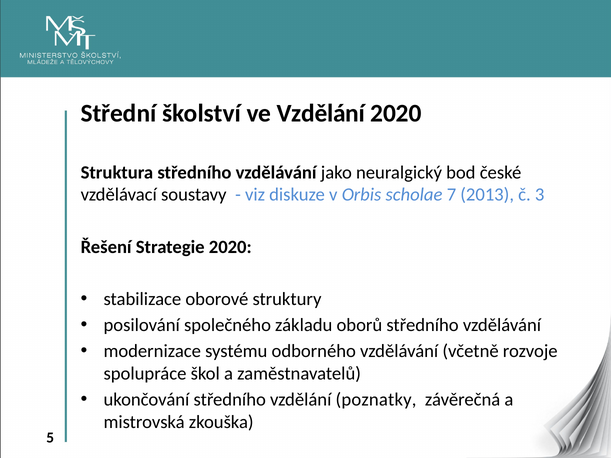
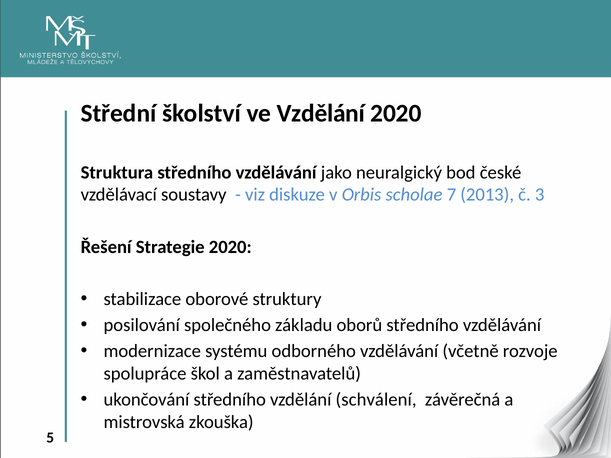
poznatky: poznatky -> schválení (376, 400)
